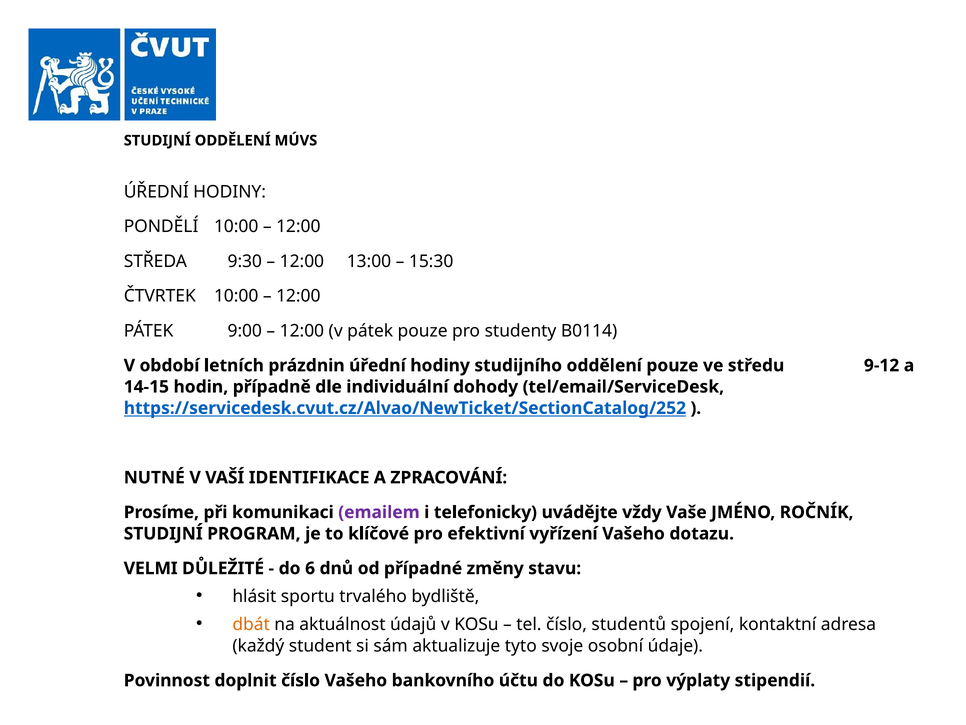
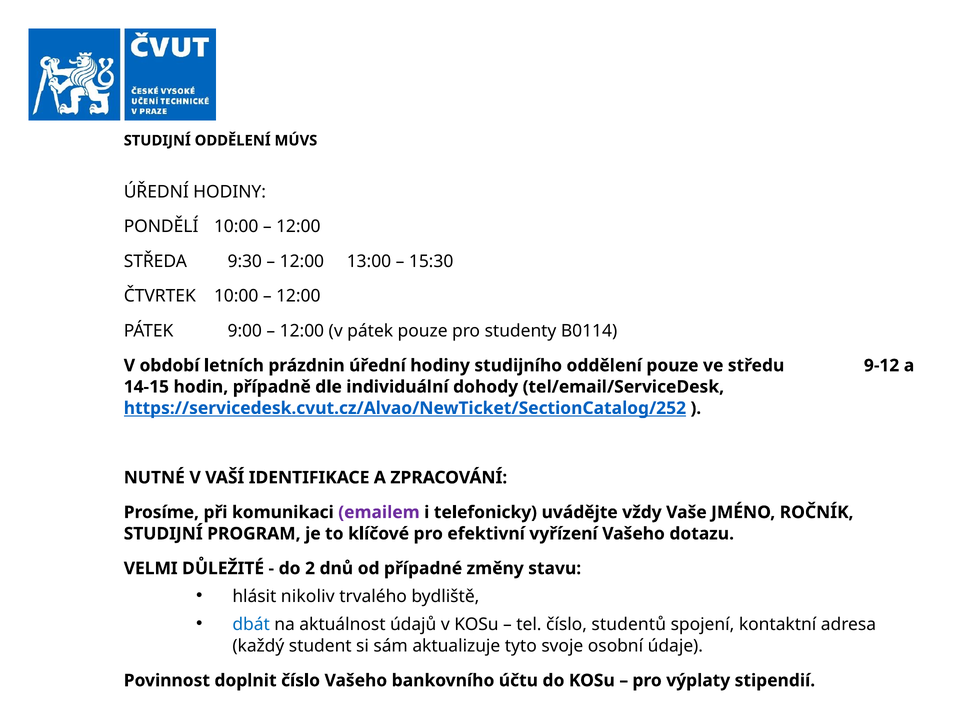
6: 6 -> 2 (310, 568)
sportu: sportu -> nikoliv (308, 596)
dbát colour: orange -> blue (251, 624)
